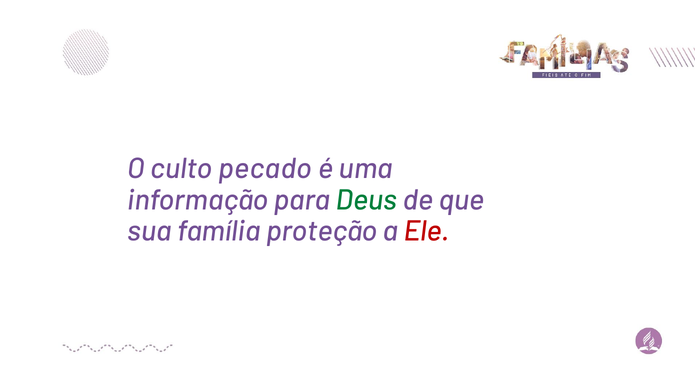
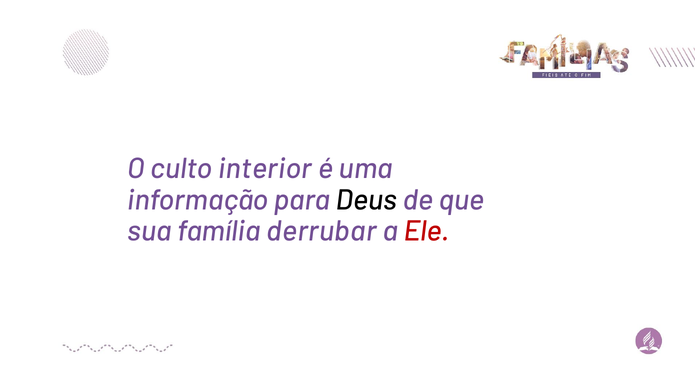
pecado: pecado -> interior (265, 169)
Deus colour: green -> black (366, 200)
proteção: proteção -> derrubar (321, 231)
